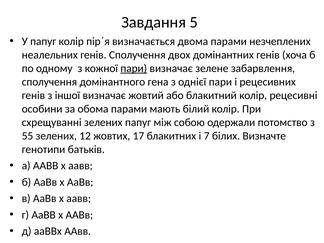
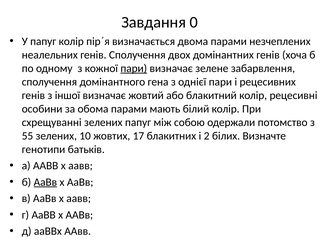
5: 5 -> 0 (194, 22)
12: 12 -> 10 (85, 136)
7: 7 -> 2 (207, 136)
АаВв underline: none -> present (45, 182)
